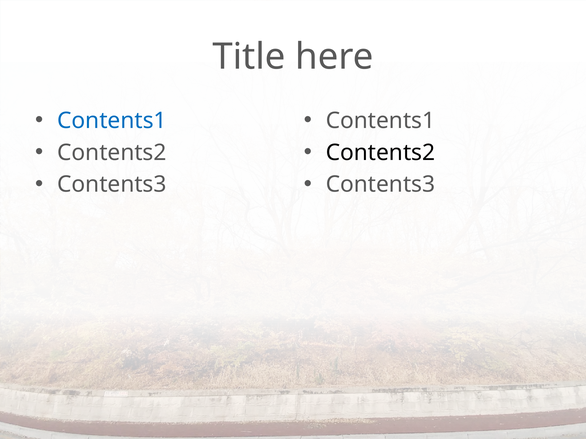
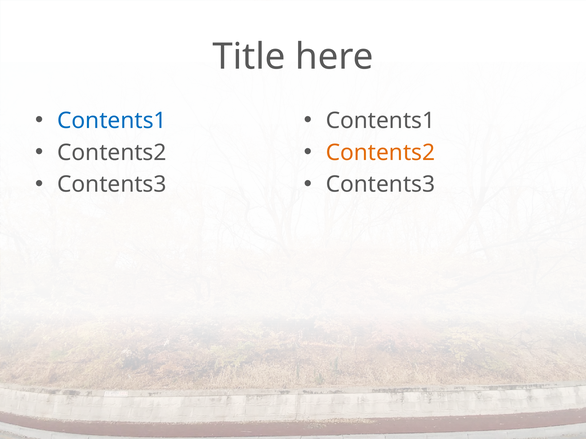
Contents2 colour: black -> orange (380, 153)
